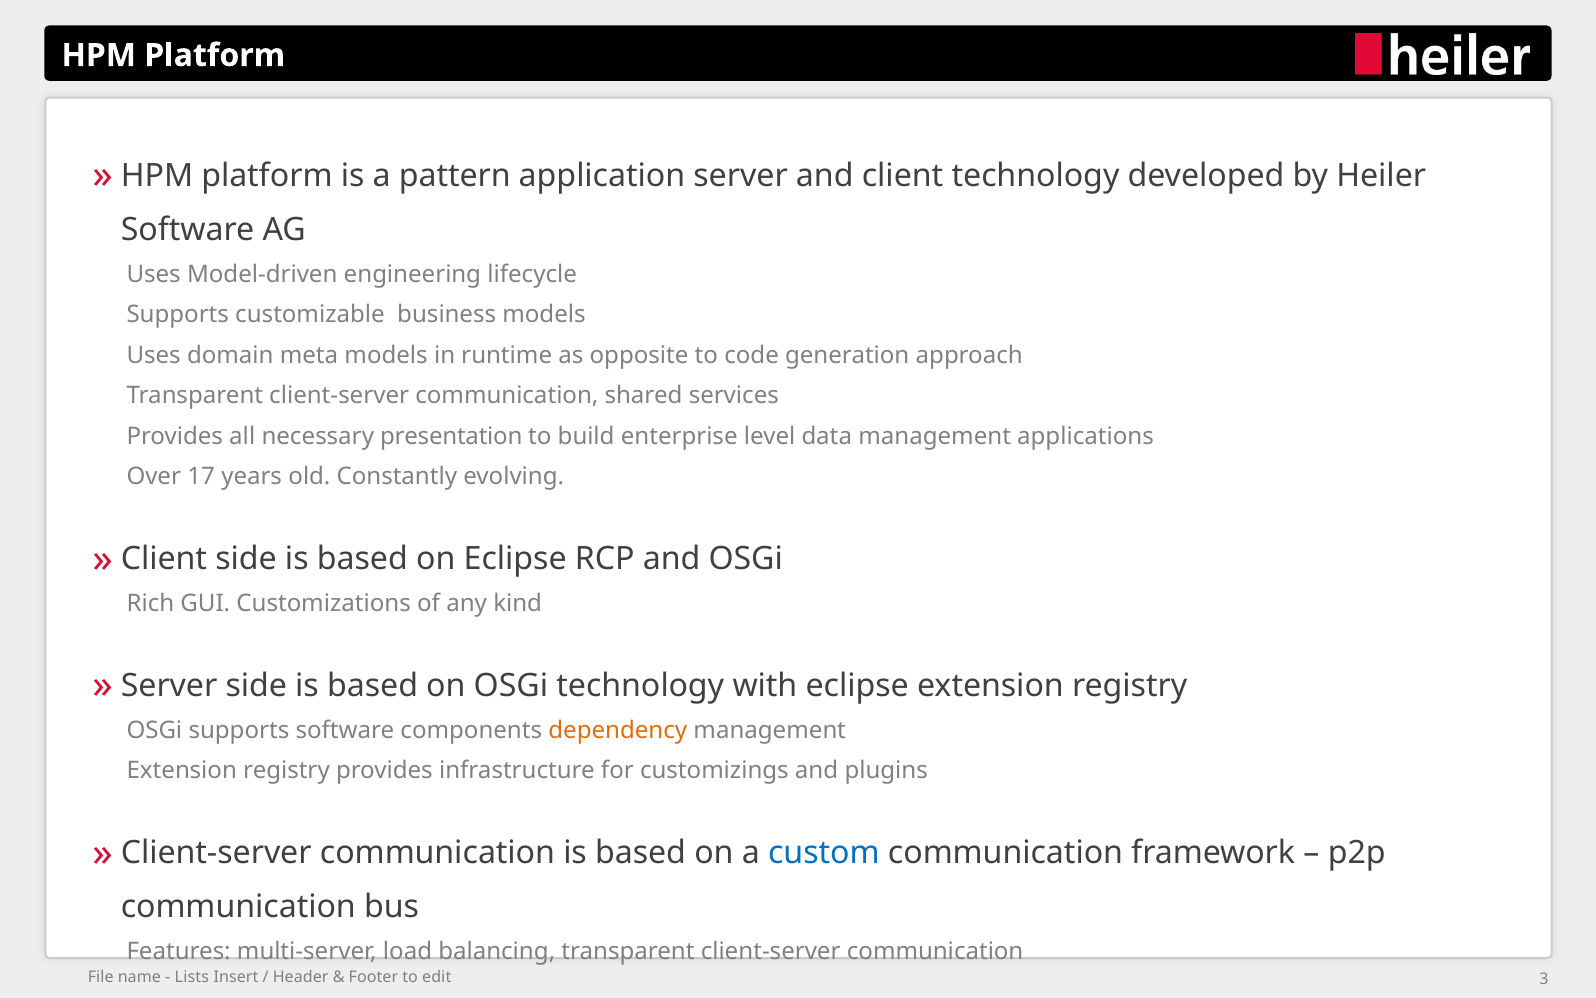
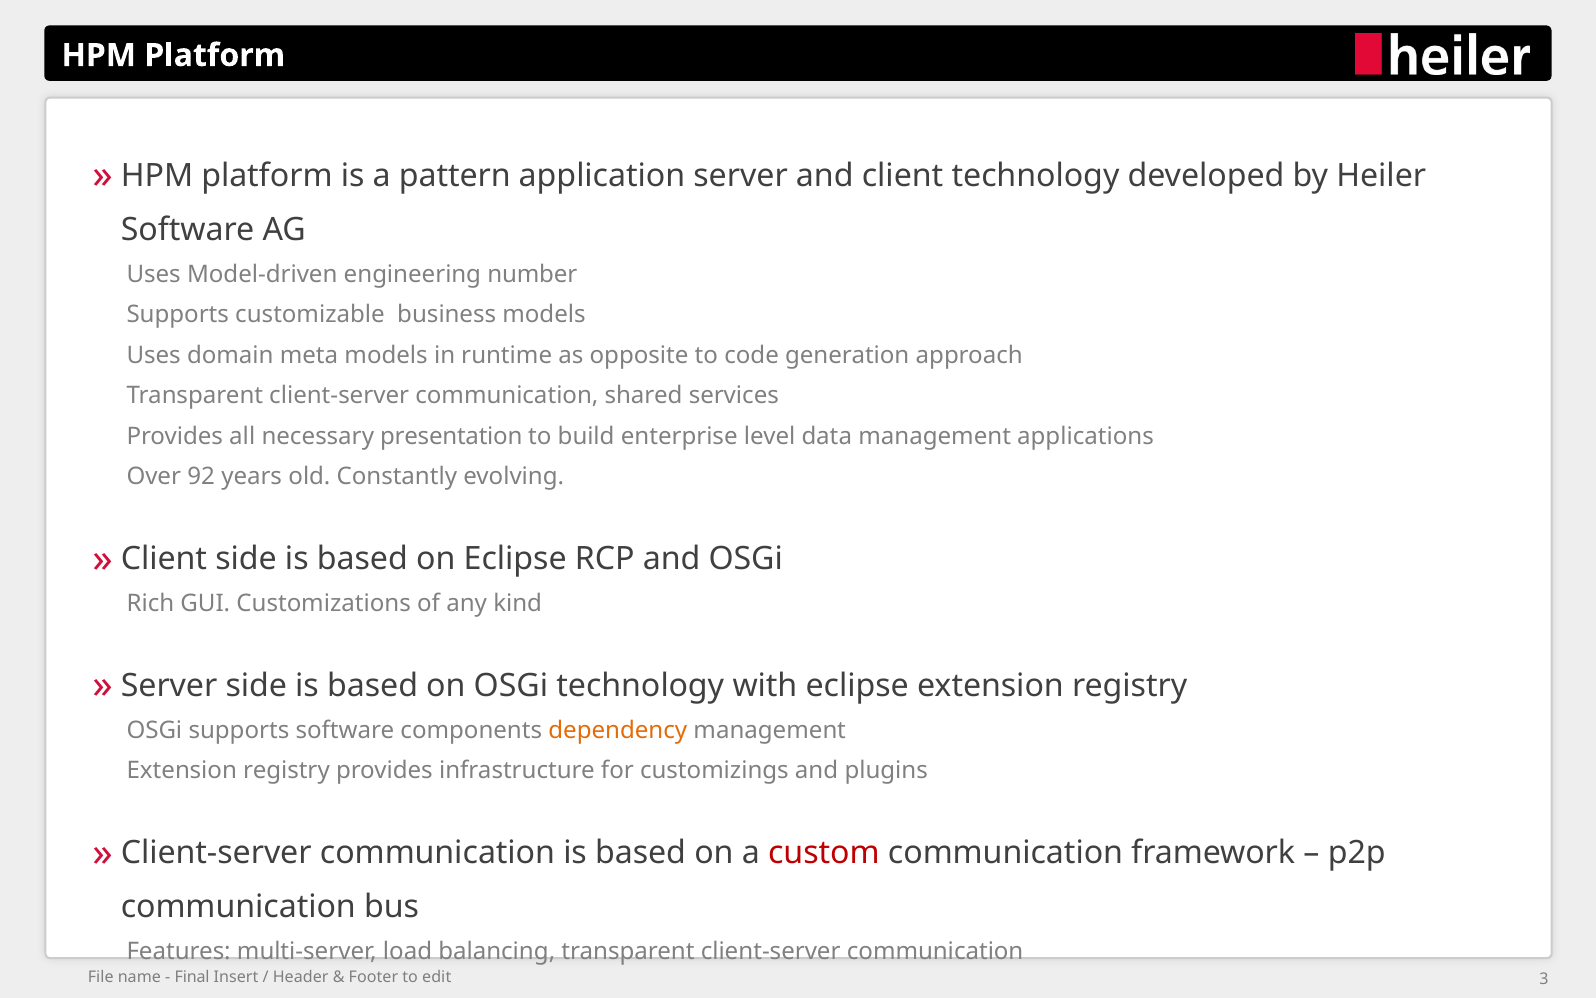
lifecycle: lifecycle -> number (532, 274)
17: 17 -> 92 (201, 477)
custom colour: blue -> red (824, 852)
Lists: Lists -> Final (192, 977)
